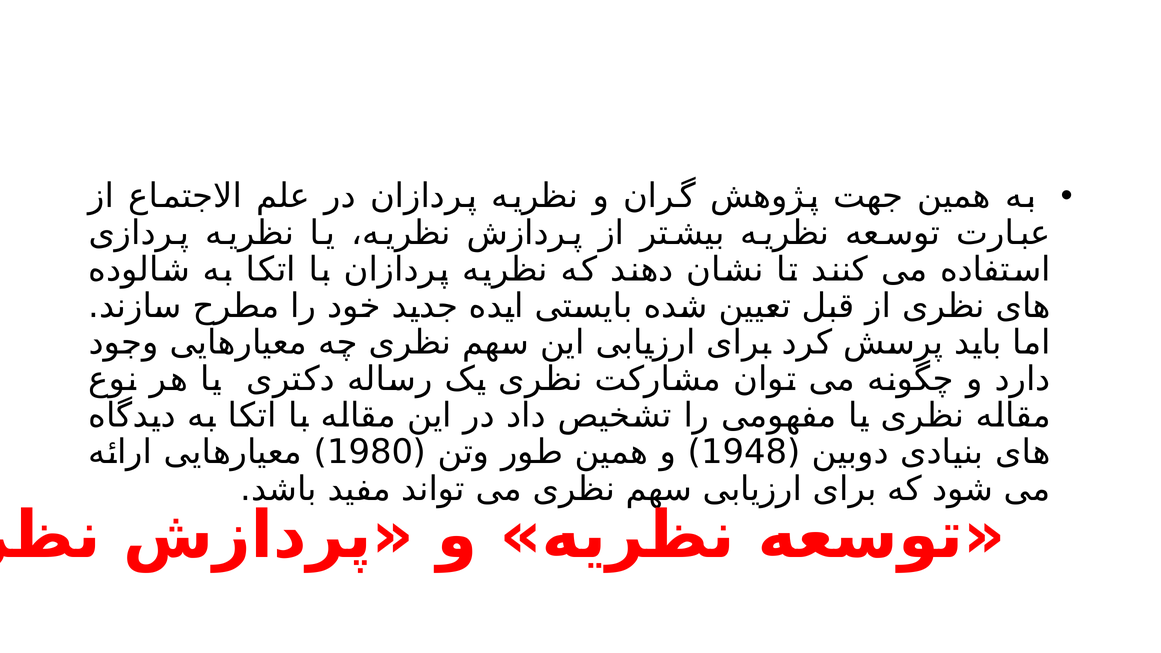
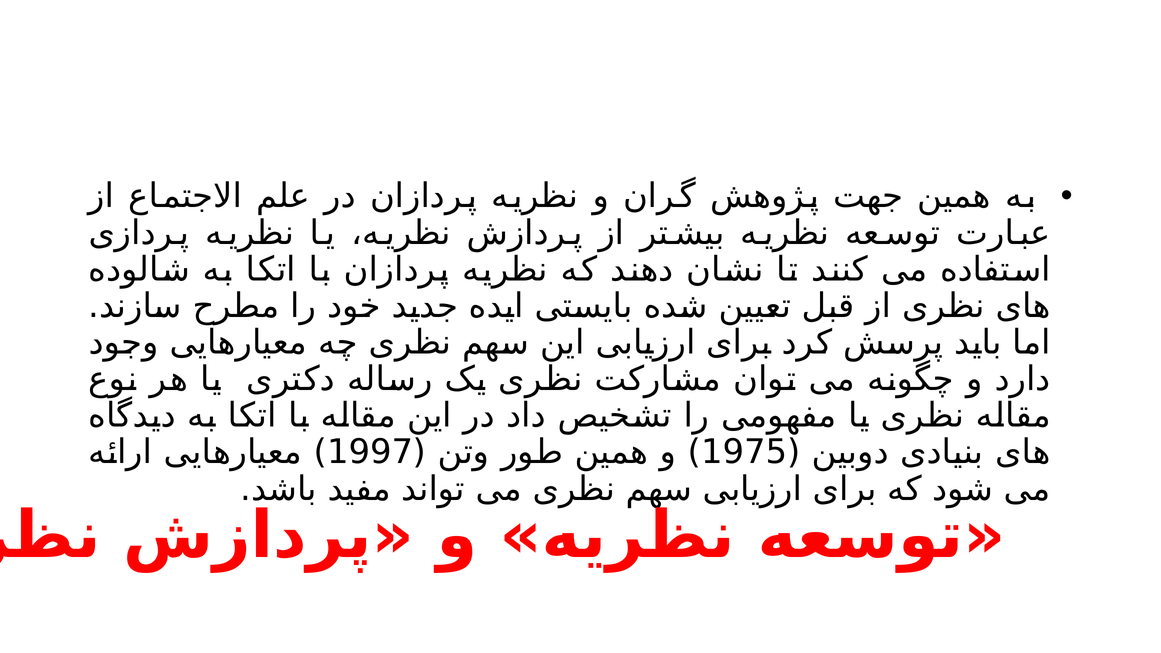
1980: 1980 -> 1997 (370, 452)
1948: 1948 -> 1975 (744, 452)
